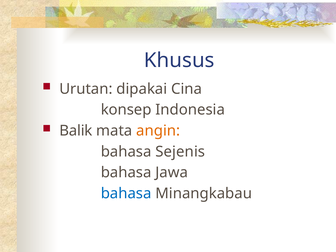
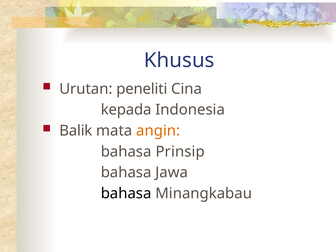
dipakai: dipakai -> peneliti (142, 89)
konsep: konsep -> kepada (126, 110)
Sejenis: Sejenis -> Prinsip (180, 152)
bahasa colour: blue -> black (126, 193)
